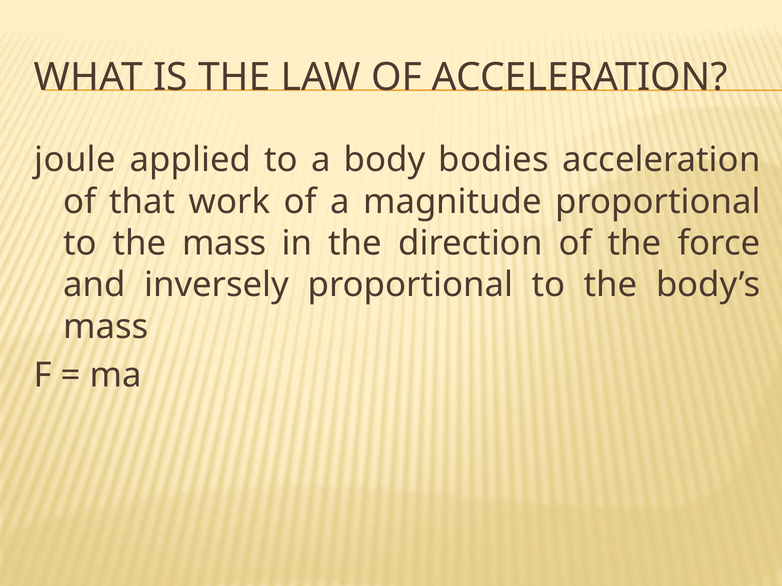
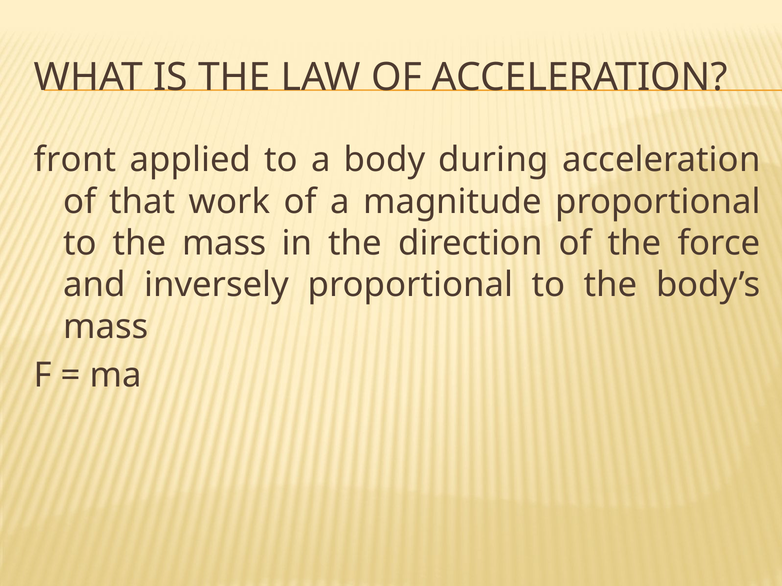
joule: joule -> front (75, 160)
bodies: bodies -> during (494, 160)
